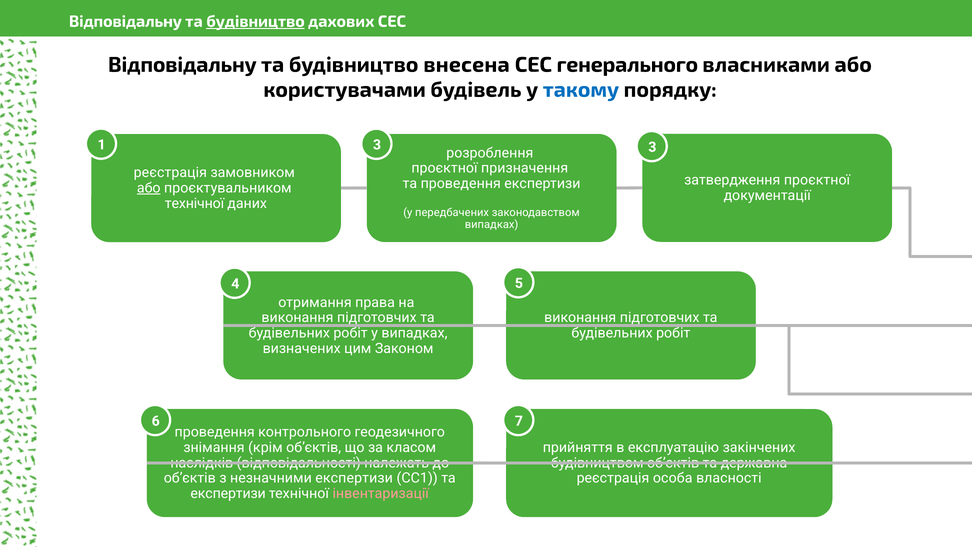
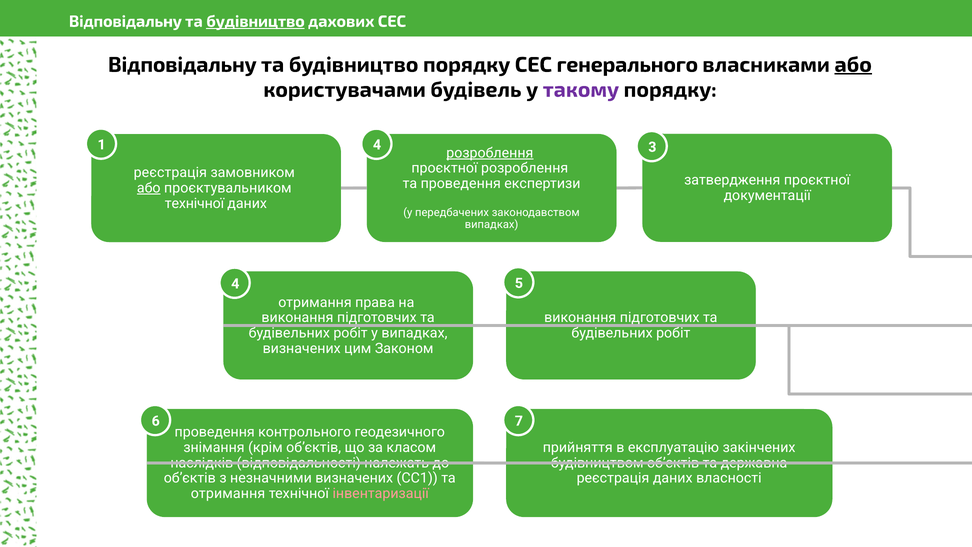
будівництво внесена: внесена -> порядку (467, 65)
або underline: none -> present (853, 65)
такому colour: blue -> purple (581, 90)
1 3: 3 -> 4 (377, 145)
розроблення underline: none -> present (490, 153)
проєктної призначення: призначення -> розроблення (525, 168)
незначними експертизи: експертизи -> визначених (354, 478)
реєстрація особа: особа -> даних (673, 478)
експертизи: експертизи -> отримання (228, 493)
